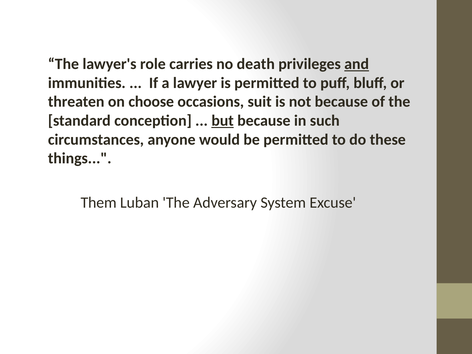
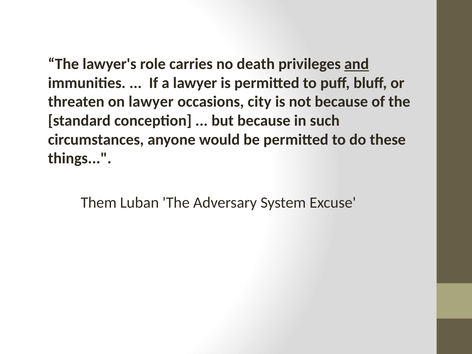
on choose: choose -> lawyer (151, 102)
suit: suit -> city (260, 102)
but underline: present -> none (223, 121)
